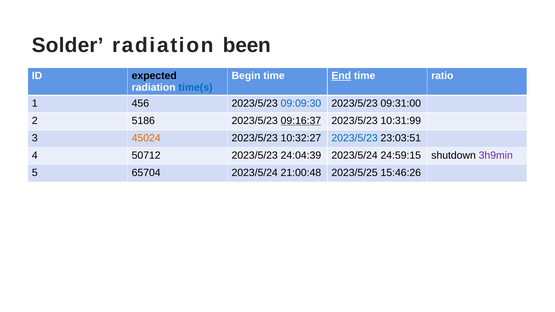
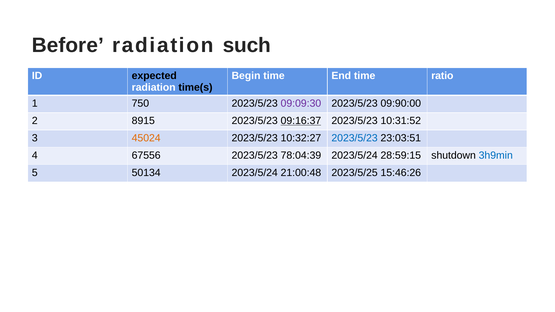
Solder: Solder -> Before (68, 45)
been: been -> such (247, 45)
End underline: present -> none (341, 76)
time(s colour: blue -> black (196, 88)
456: 456 -> 750 (140, 103)
09:09:30 colour: blue -> purple (301, 103)
09:31:00: 09:31:00 -> 09:90:00 (401, 103)
5186: 5186 -> 8915 (143, 121)
10:31:99: 10:31:99 -> 10:31:52 (401, 121)
50712: 50712 -> 67556 (146, 155)
24:04:39: 24:04:39 -> 78:04:39 (301, 155)
24:59:15: 24:59:15 -> 28:59:15 (401, 155)
3h9min colour: purple -> blue (496, 155)
65704: 65704 -> 50134 (146, 173)
